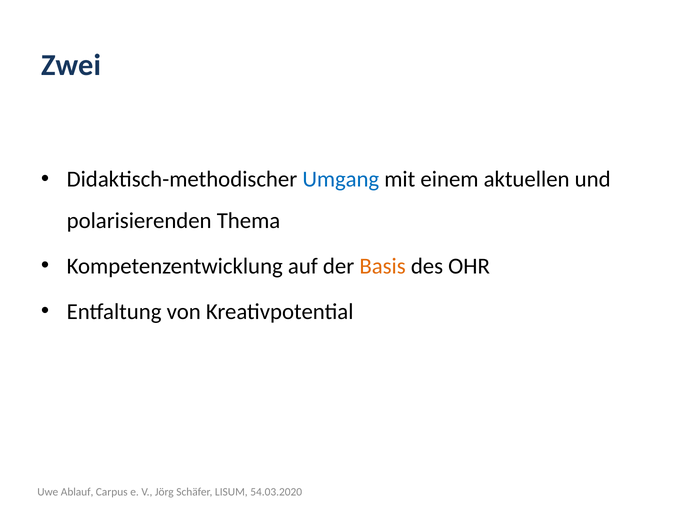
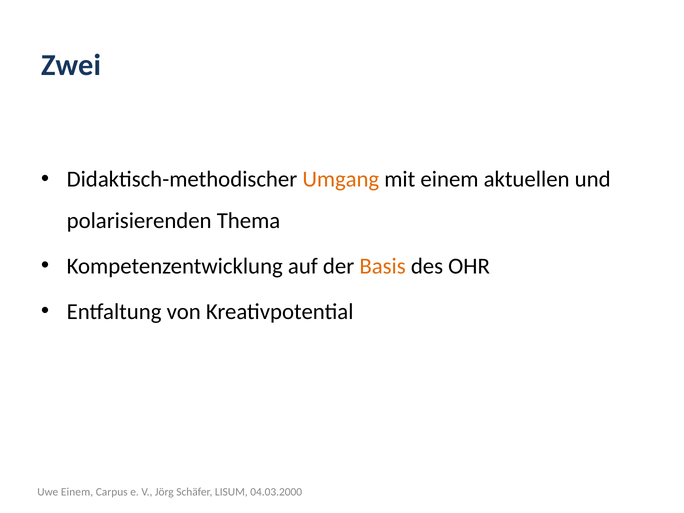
Umgang colour: blue -> orange (341, 179)
Uwe Ablauf: Ablauf -> Einem (77, 492)
54.03.2020: 54.03.2020 -> 04.03.2000 (276, 492)
